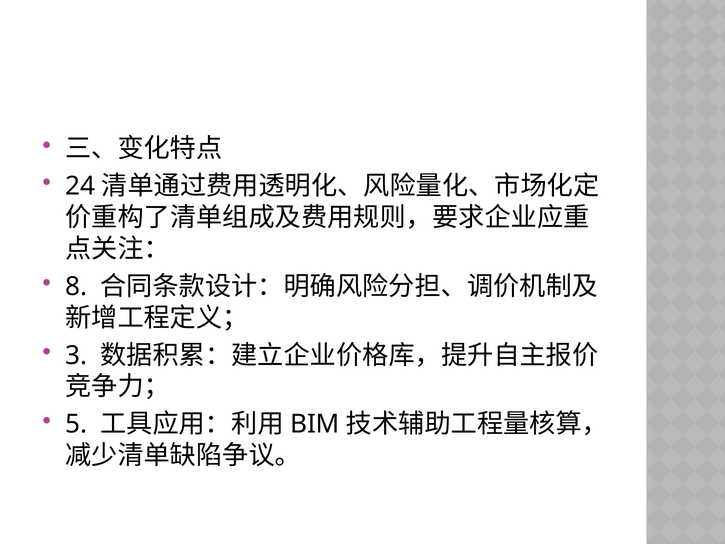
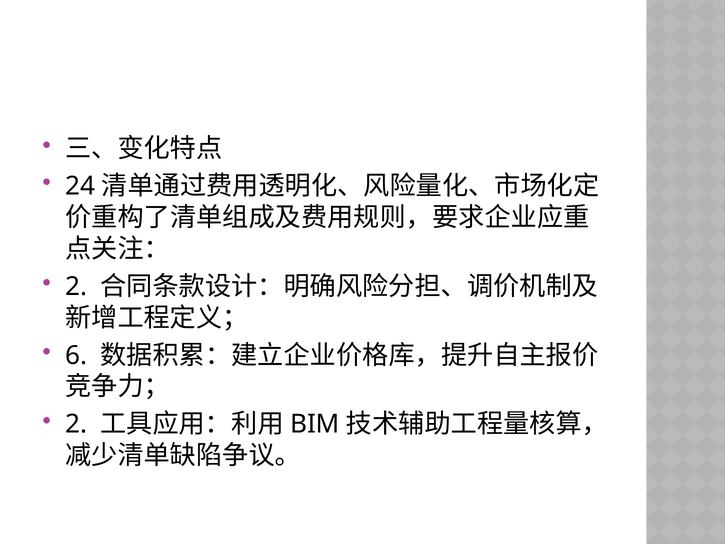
8: 8 -> 2 (76, 286)
3: 3 -> 6 (76, 355)
5: 5 -> 2 (76, 424)
